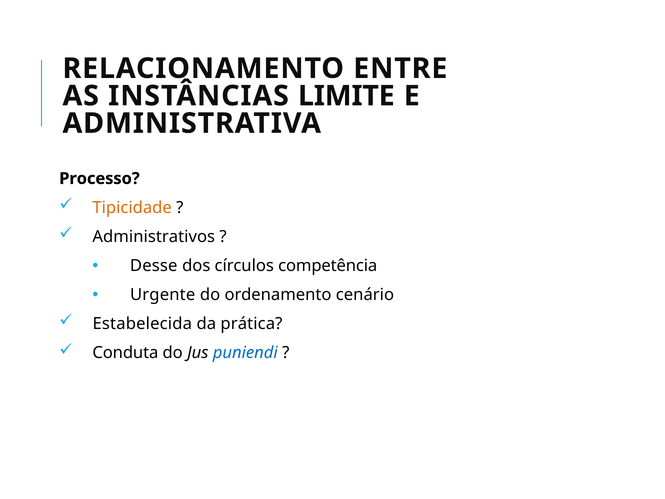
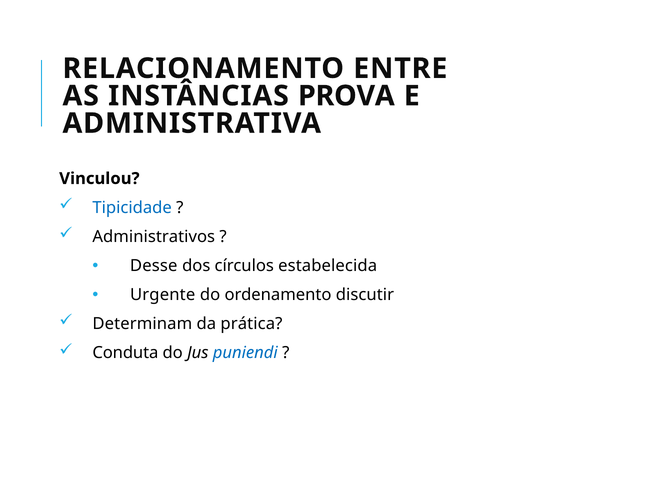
LIMITE: LIMITE -> PROVA (346, 96)
Processo: Processo -> Vinculou (99, 178)
Tipicidade colour: orange -> blue (132, 207)
competência: competência -> estabelecida (328, 266)
cenário: cenário -> discutir (365, 295)
Estabelecida: Estabelecida -> Determinam (142, 324)
